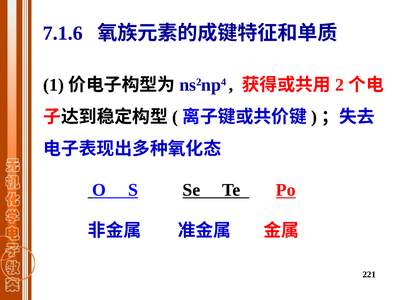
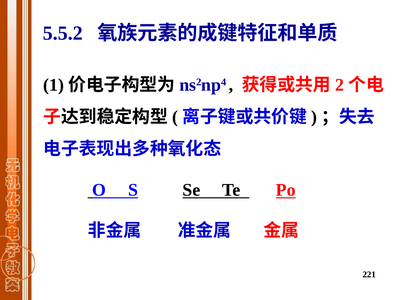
7.1.6: 7.1.6 -> 5.5.2 (63, 33)
